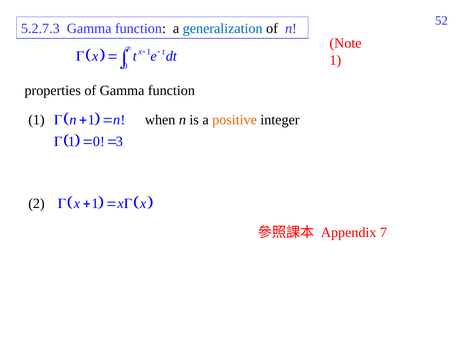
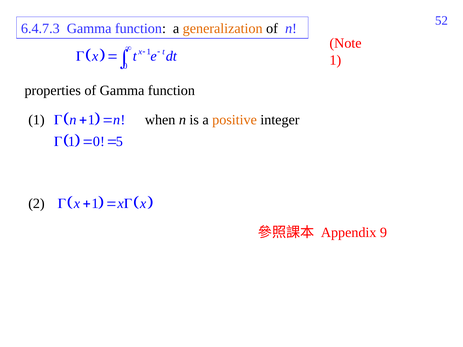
5.2.7.3: 5.2.7.3 -> 6.4.7.3 (40, 29)
generalization colour: blue -> orange (223, 29)
3: 3 -> 5 (119, 142)
7: 7 -> 9 (384, 233)
